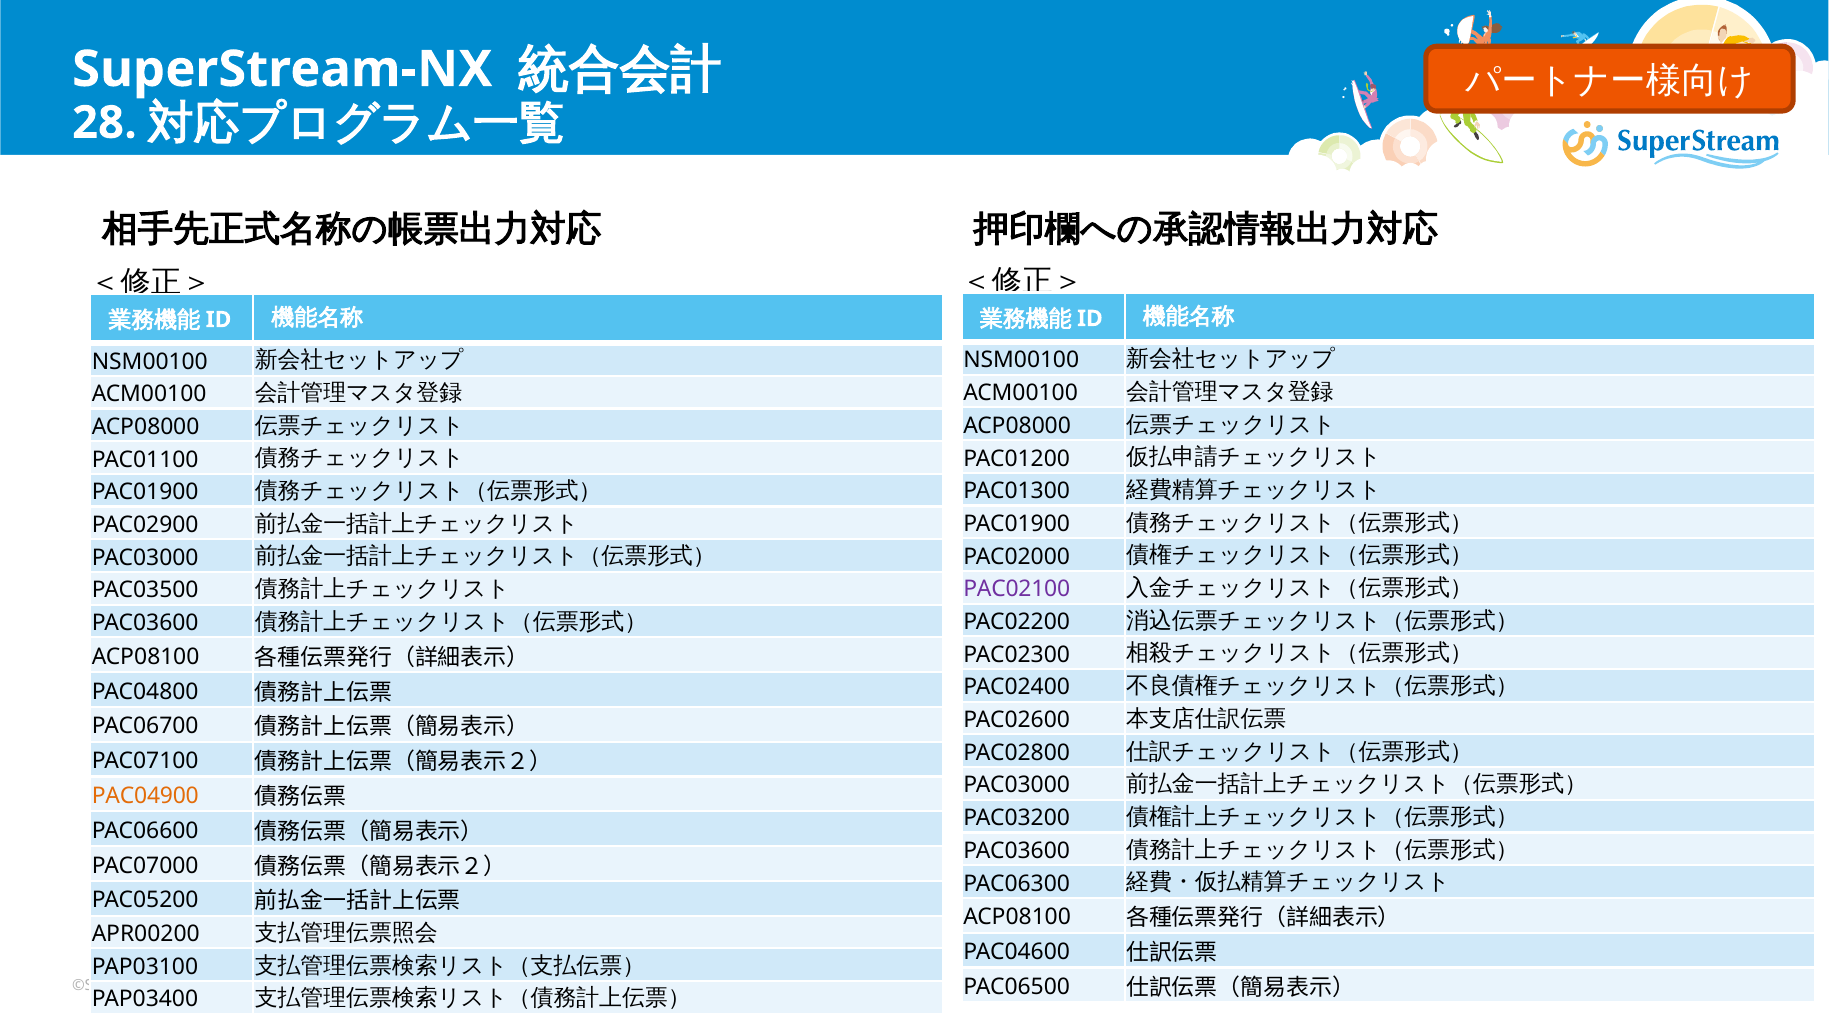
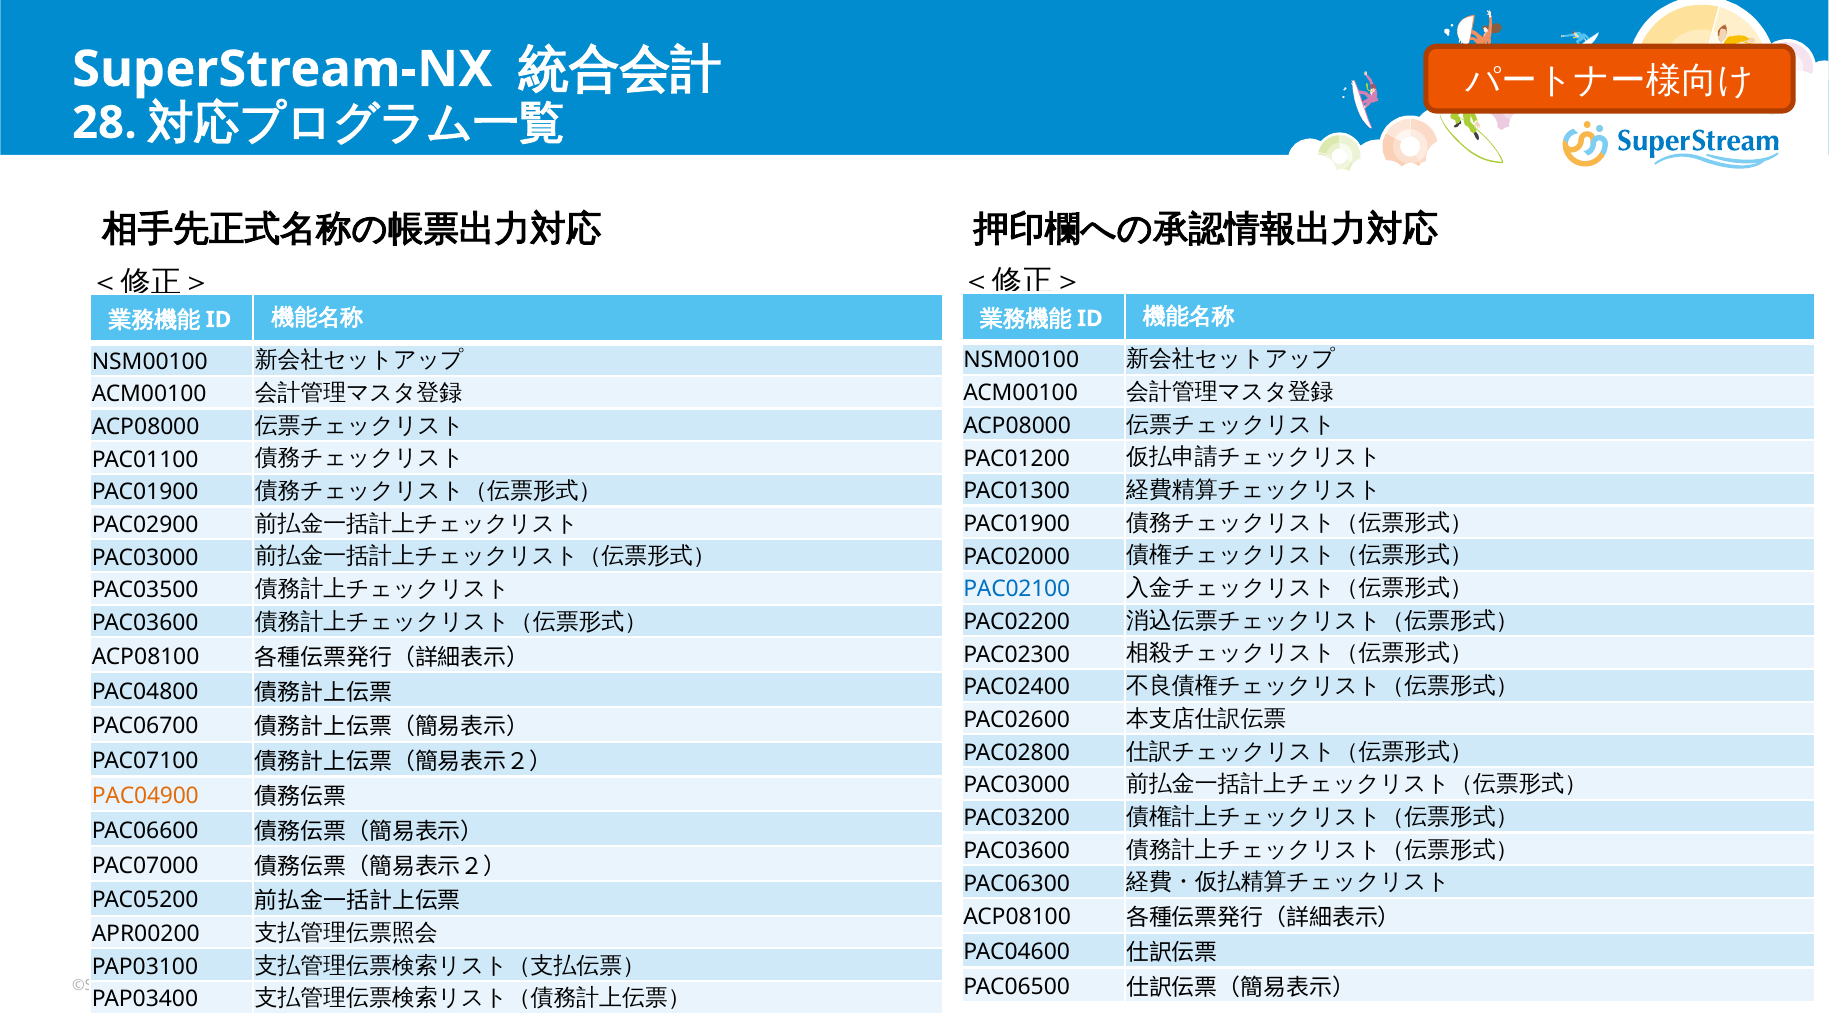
PAC02100 colour: purple -> blue (1017, 589)
